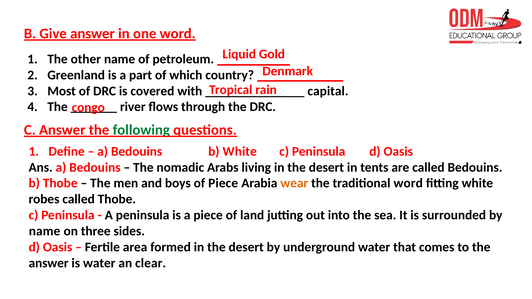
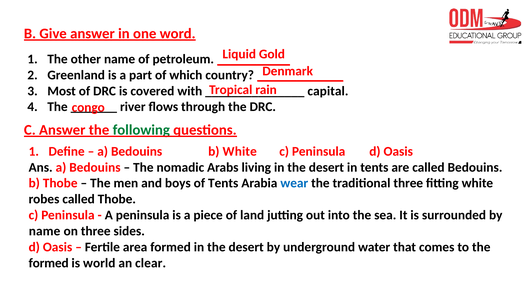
of Piece: Piece -> Tents (223, 183)
wear colour: orange -> blue (294, 183)
traditional word: word -> three (408, 183)
answer: answer -> formed (49, 263)
is water: water -> world (99, 263)
